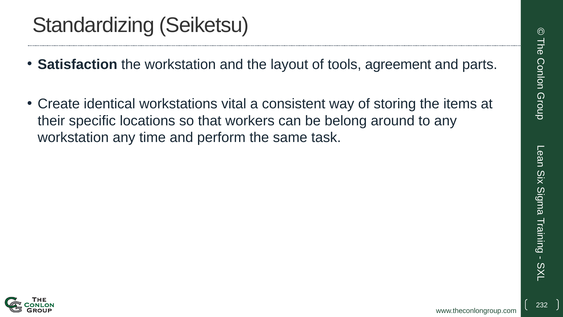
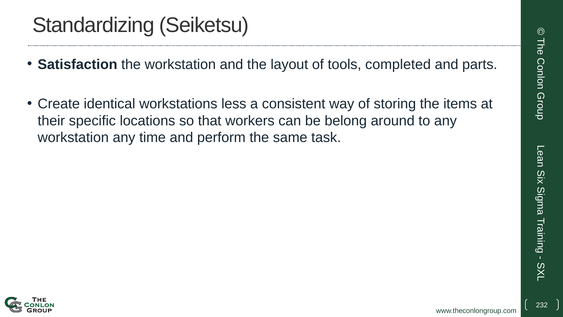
agreement: agreement -> completed (398, 64)
vital: vital -> less (234, 104)
